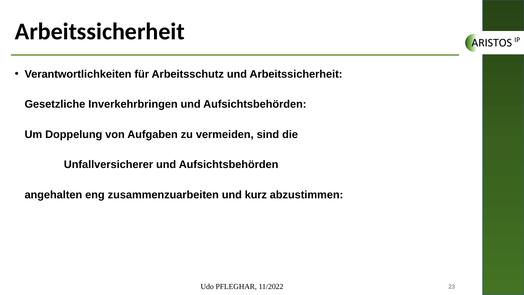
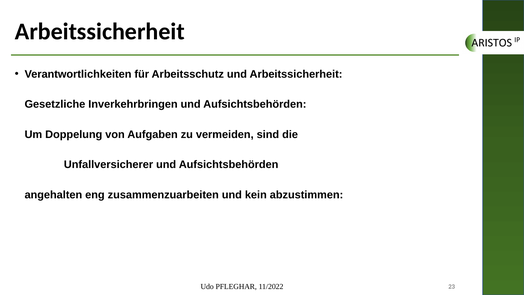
kurz: kurz -> kein (256, 195)
